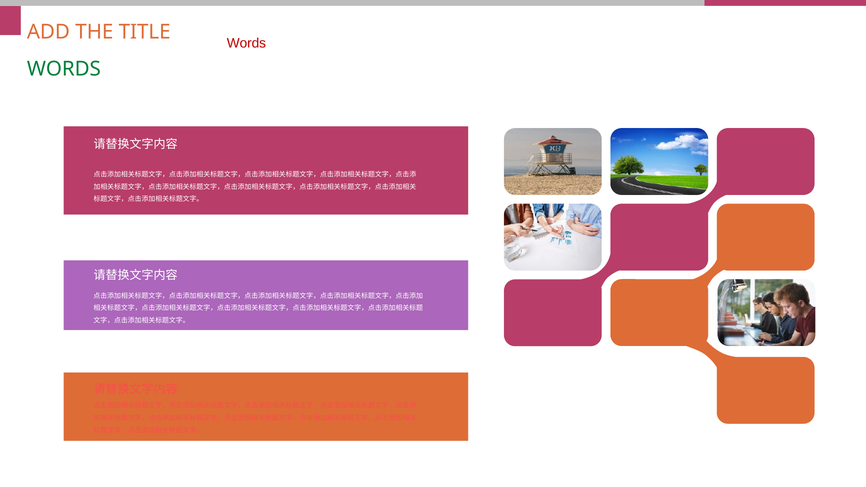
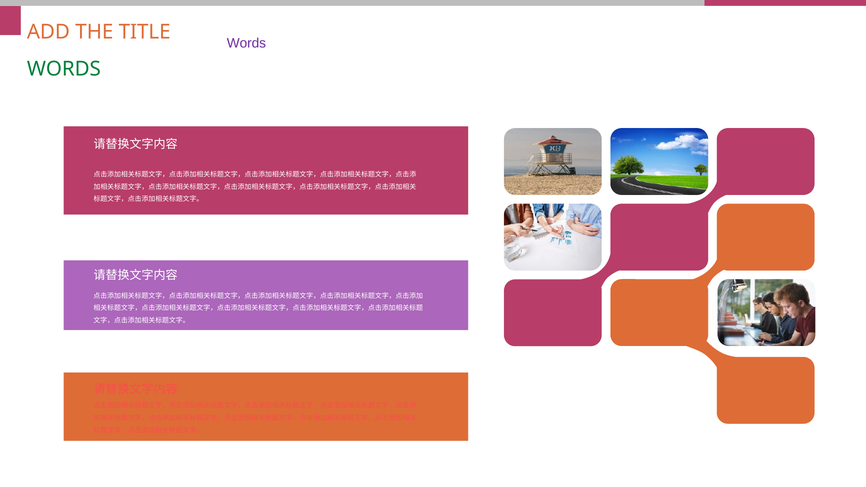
Words colour: red -> purple (246, 43)
